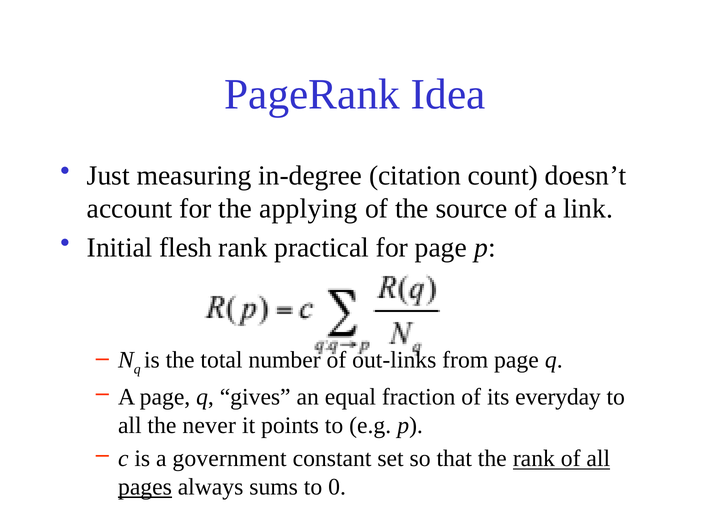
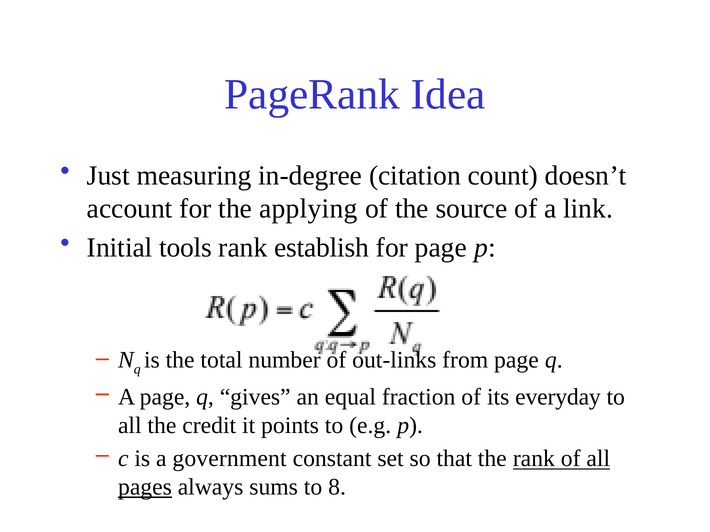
flesh: flesh -> tools (186, 248)
practical: practical -> establish (322, 248)
never: never -> credit (209, 426)
0: 0 -> 8 (337, 487)
